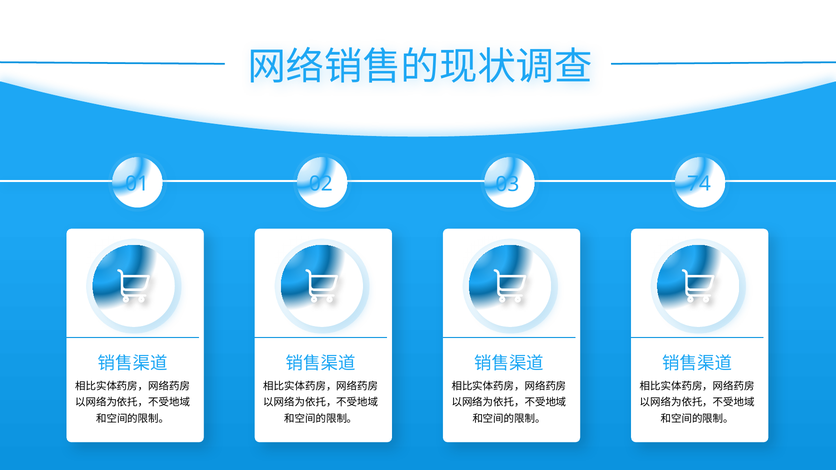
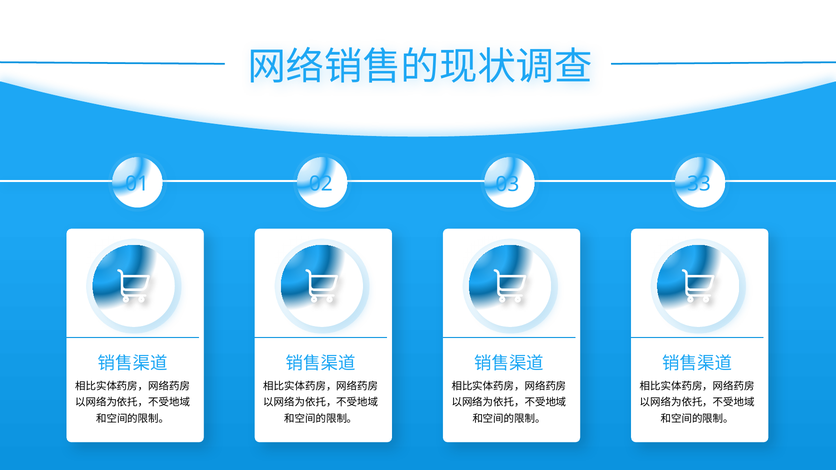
74: 74 -> 33 (699, 184)
